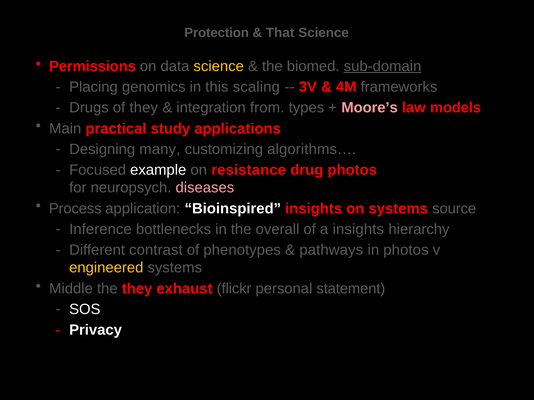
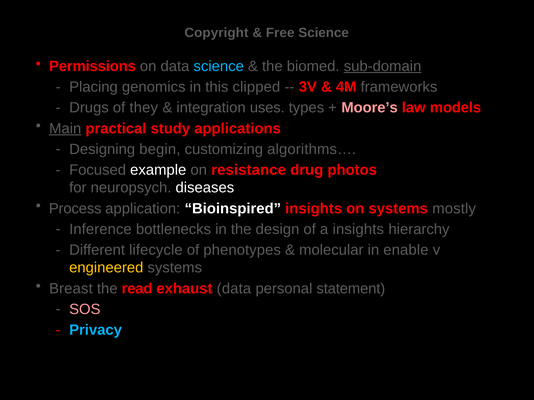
Protection: Protection -> Copyright (216, 33)
That: That -> Free (280, 33)
science colour: yellow -> light blue (219, 66)
scaling: scaling -> clipped (256, 87)
from: from -> uses (267, 108)
Main underline: none -> present (65, 129)
many: many -> begin (160, 149)
diseases colour: pink -> white (205, 188)
source: source -> mostly (454, 209)
overall: overall -> design (278, 230)
contrast: contrast -> lifecycle (156, 250)
pathways: pathways -> molecular (331, 250)
in photos: photos -> enable (406, 250)
Middle: Middle -> Breast (71, 289)
the they: they -> read (137, 289)
exhaust flickr: flickr -> data (234, 289)
SOS colour: white -> pink (85, 310)
Privacy colour: white -> light blue (96, 330)
